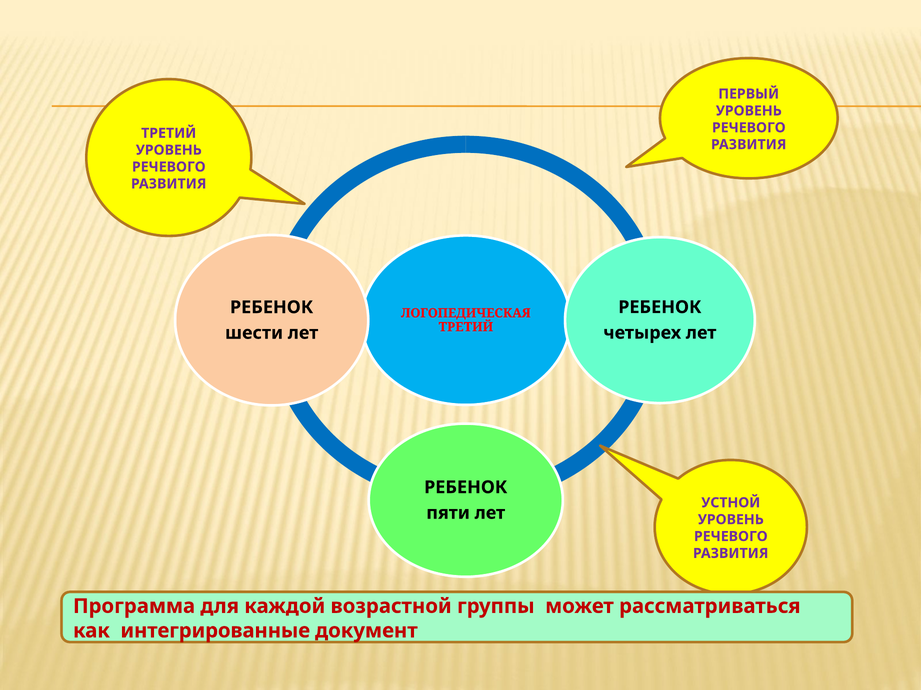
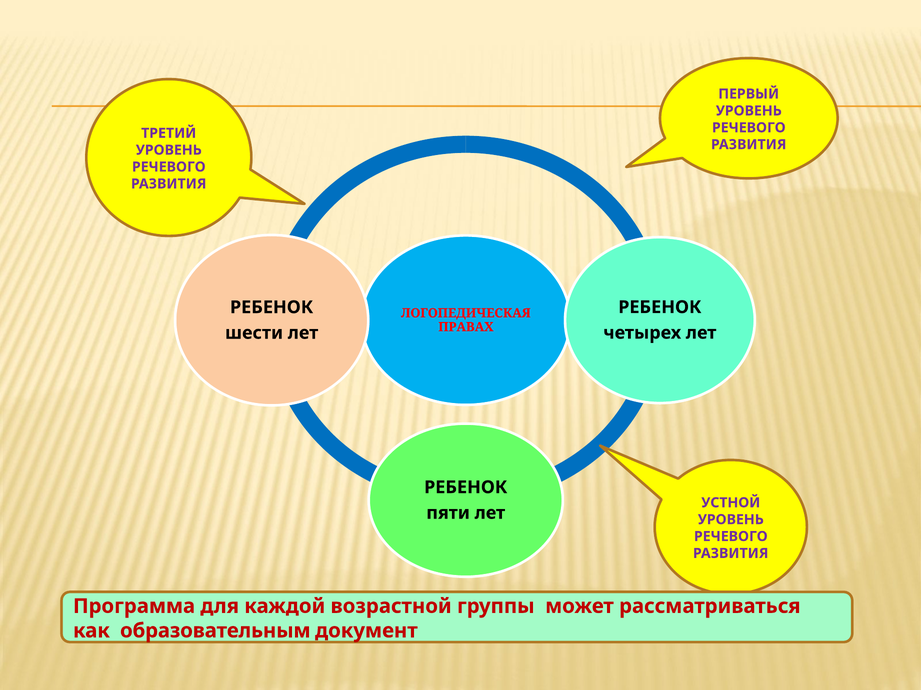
ТРЕТИЙ: ТРЕТИЙ -> ПРАВАХ (466, 327)
интегрированные: интегрированные -> образовательным (215, 631)
